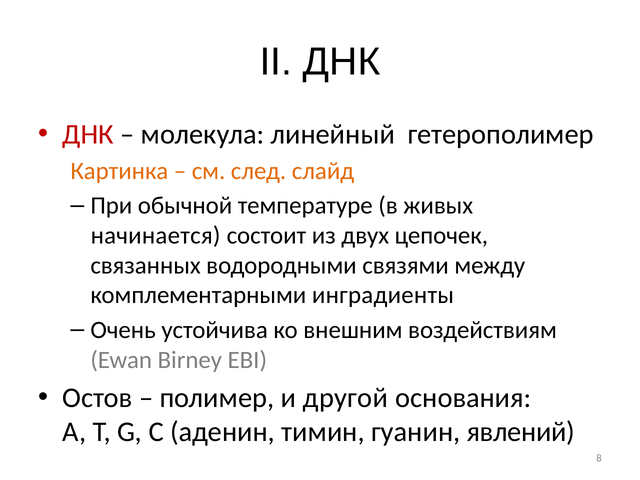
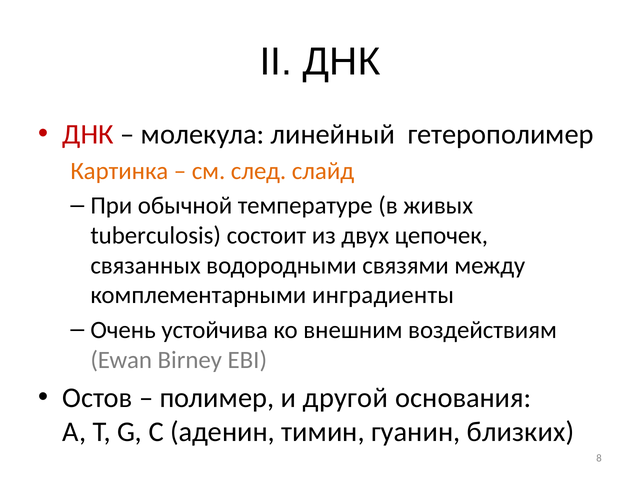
начинается: начинается -> tuberculosis (156, 236)
явлений: явлений -> близких (521, 432)
